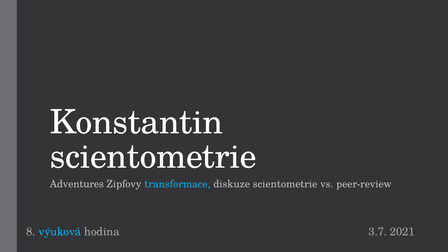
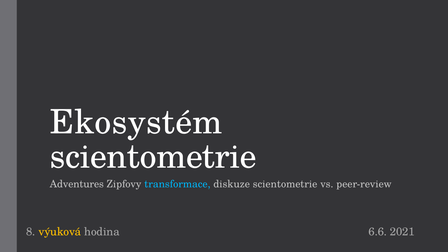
Konstantin: Konstantin -> Ekosystém (136, 122)
výuková colour: light blue -> yellow (60, 232)
3.7: 3.7 -> 6.6 (378, 232)
